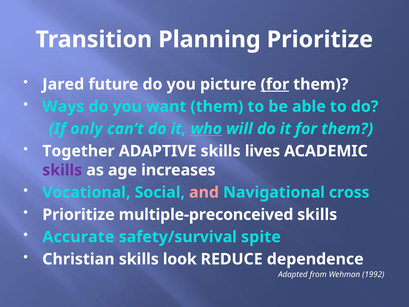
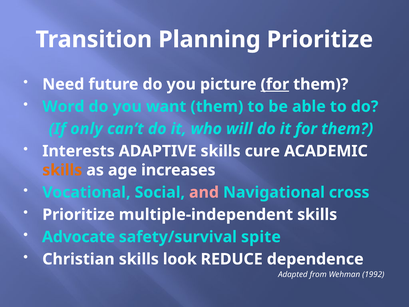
Jared: Jared -> Need (63, 84)
Ways: Ways -> Word (63, 106)
who underline: present -> none (206, 129)
Together: Together -> Interests (78, 151)
lives: lives -> cure (262, 151)
skills colour: purple -> orange (62, 170)
multiple-preconceived: multiple-preconceived -> multiple-independent (206, 214)
Accurate: Accurate -> Advocate (79, 237)
